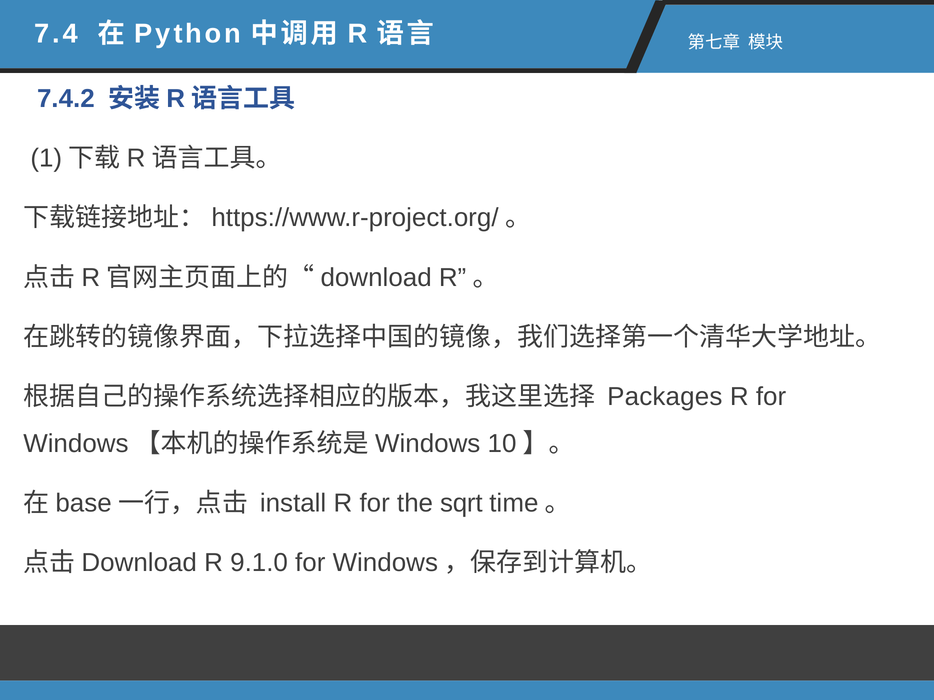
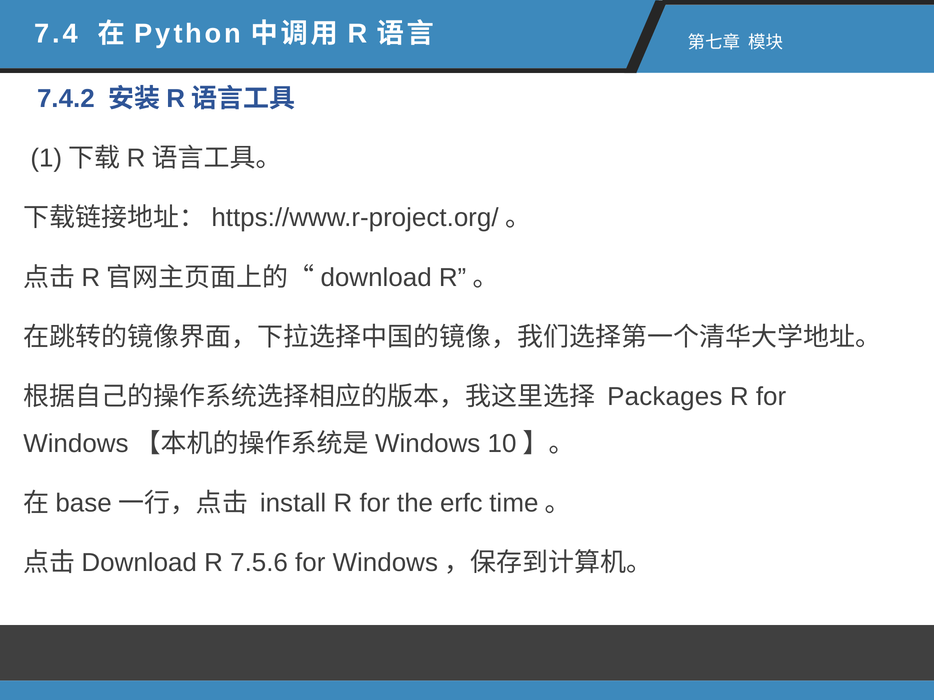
sqrt: sqrt -> erfc (461, 503)
9.1.0: 9.1.0 -> 7.5.6 (259, 563)
